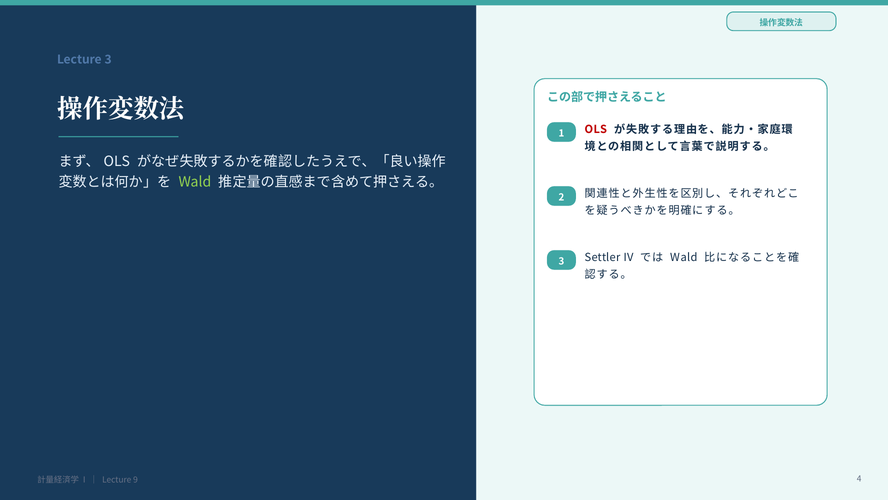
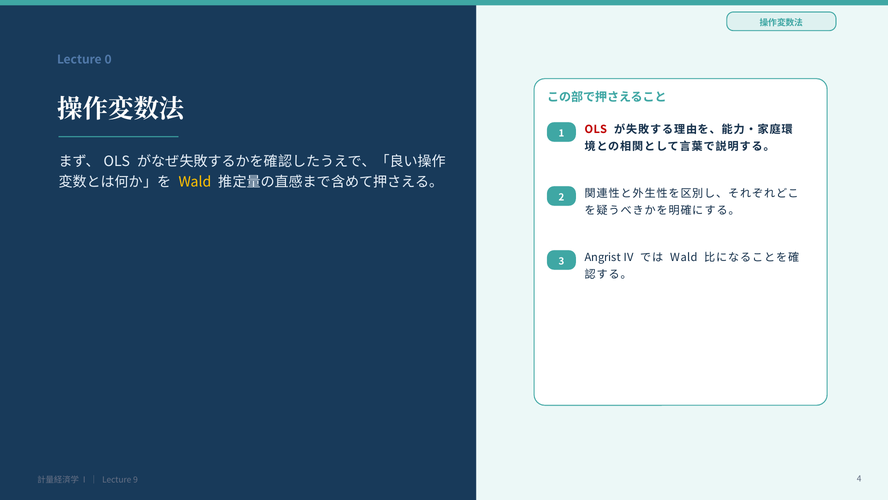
Lecture 3: 3 -> 0 (108, 60)
Wald colour: light green -> yellow (195, 182)
Settler: Settler -> Angrist (603, 257)
